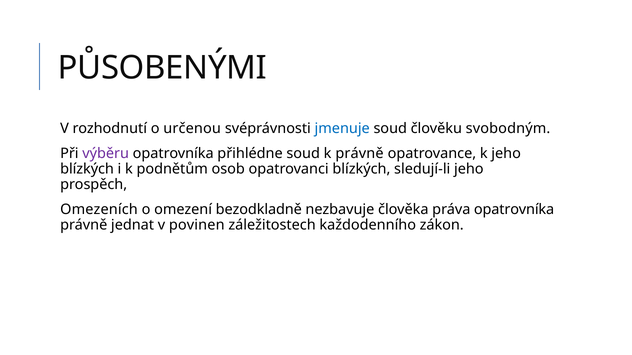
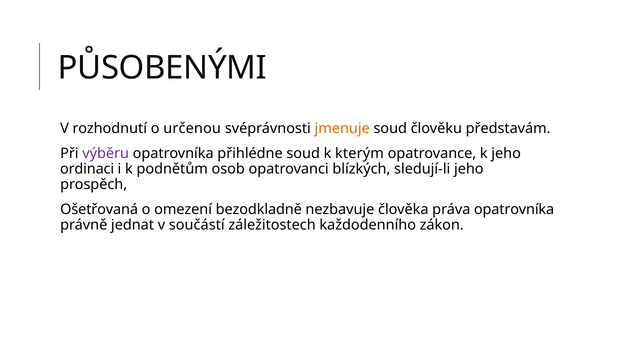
jmenuje colour: blue -> orange (342, 129)
svobodným: svobodným -> představám (508, 129)
k právně: právně -> kterým (359, 153)
blízkých: blízkých -> ordinaci (87, 169)
Omezeních: Omezeních -> Ošetřovaná (99, 210)
povinen: povinen -> součástí (197, 225)
